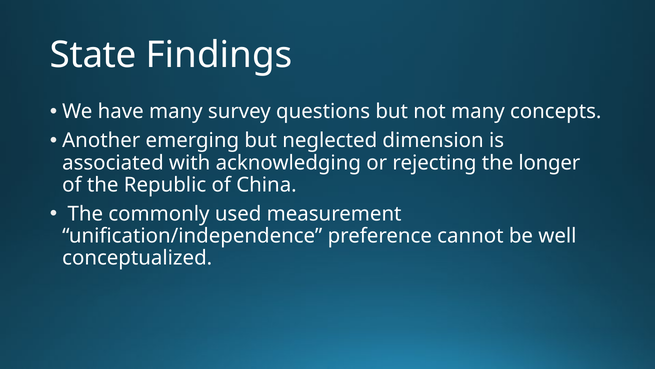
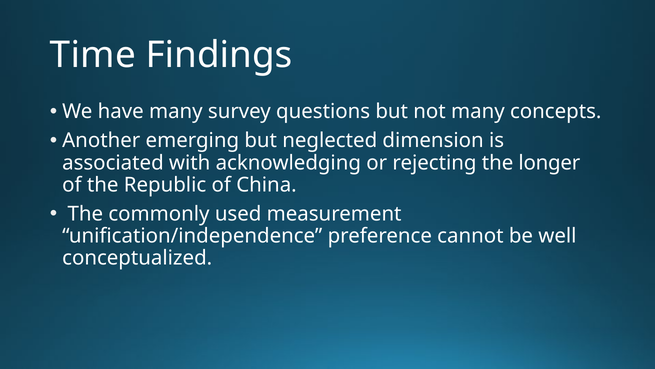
State: State -> Time (93, 55)
